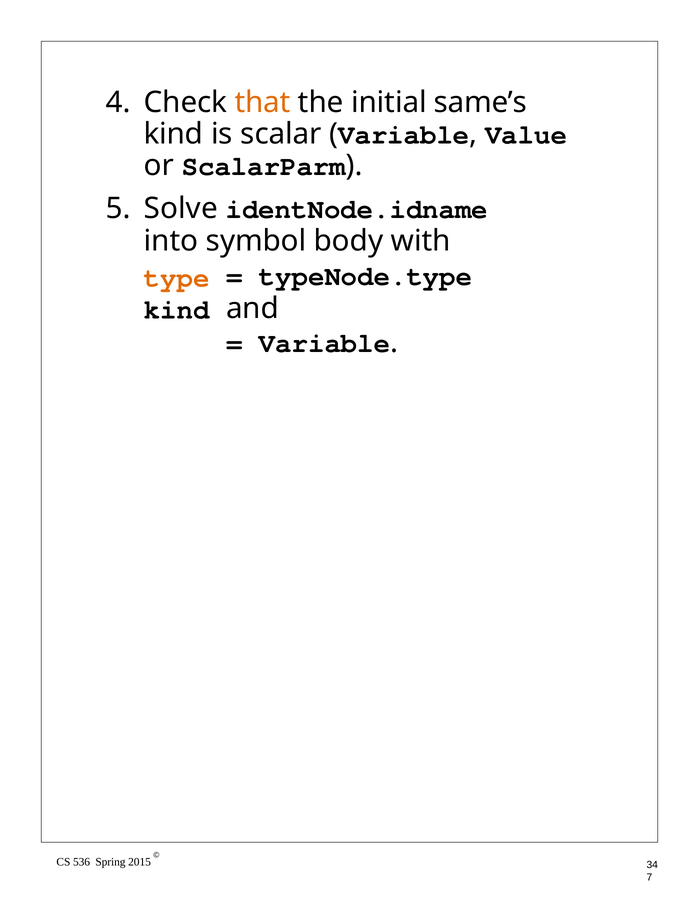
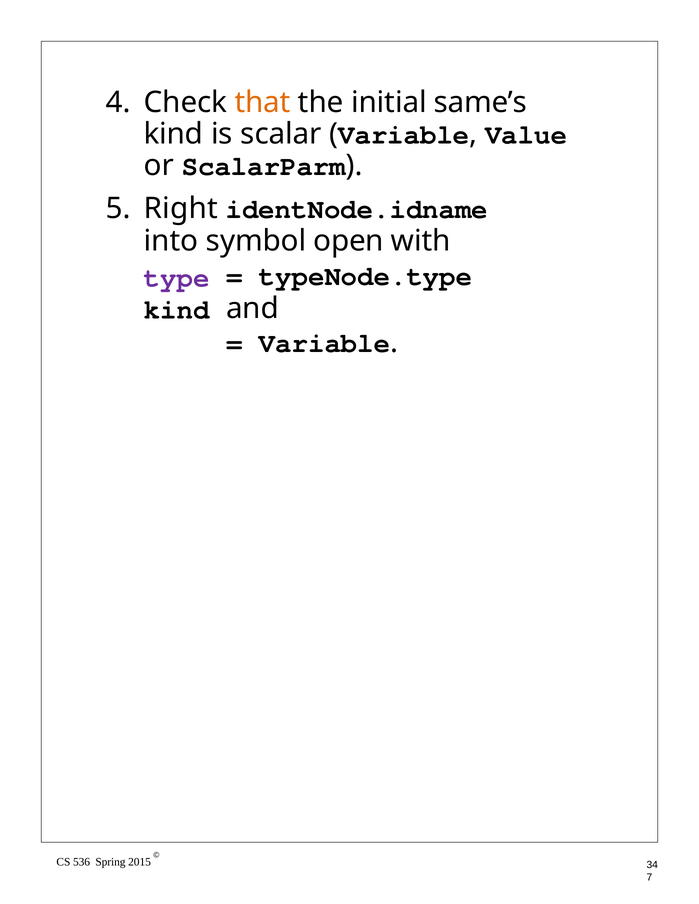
Solve: Solve -> Right (181, 209)
body: body -> open (349, 241)
type colour: orange -> purple (177, 278)
